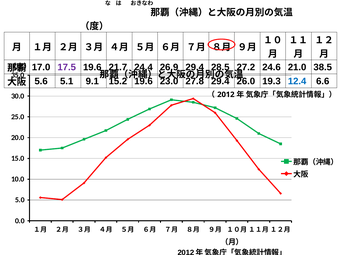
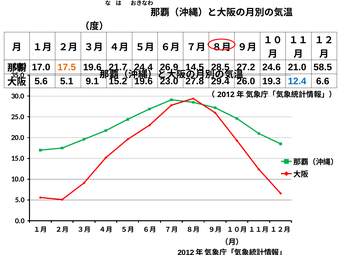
17.5 colour: purple -> orange (67, 67)
26.9 29.4: 29.4 -> 14.5 (195, 67)
38.5: 38.5 -> 58.5 (323, 67)
